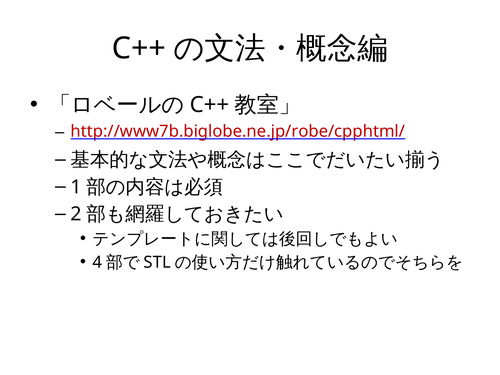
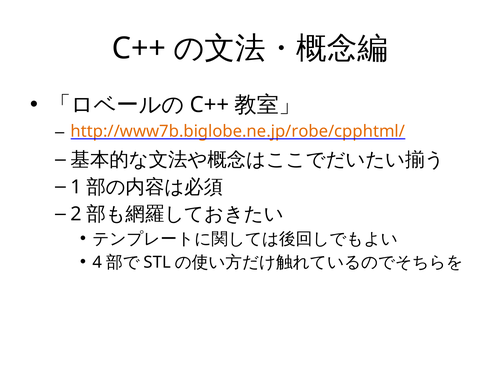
http://www7b.biglobe.ne.jp/robe/cpphtml/ colour: red -> orange (238, 131)
